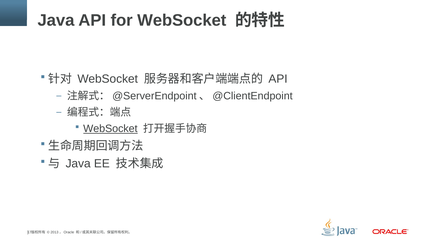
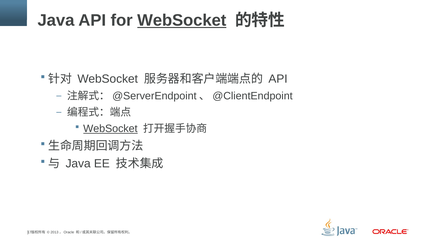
WebSocket underline: none -> present (182, 20)
